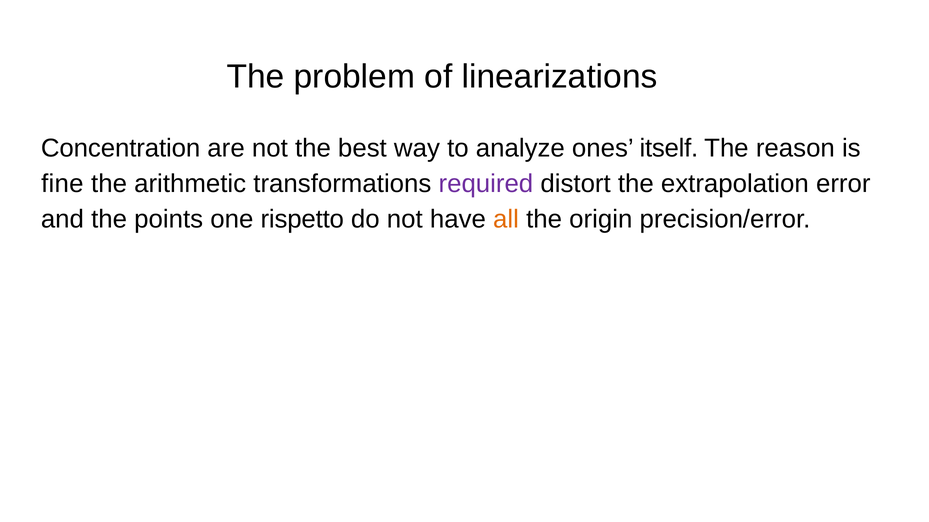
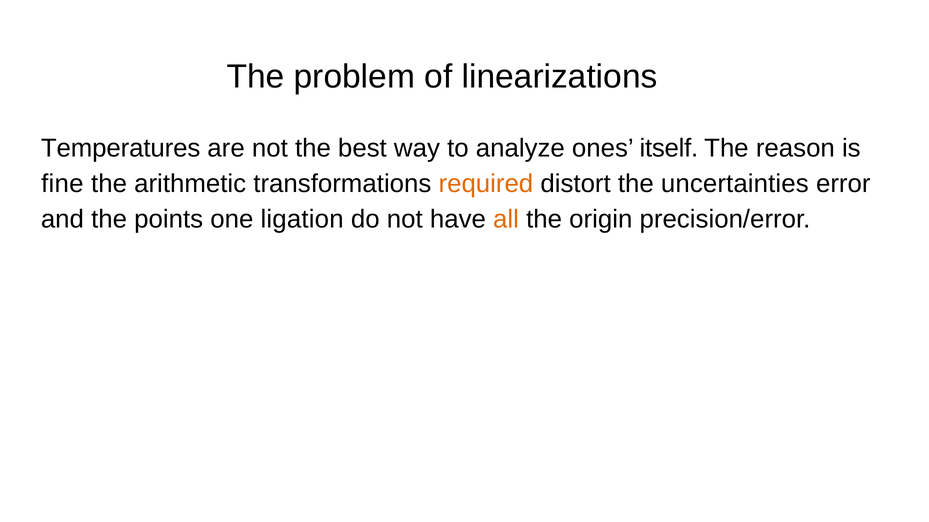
Concentration: Concentration -> Temperatures (121, 148)
required colour: purple -> orange (486, 184)
extrapolation: extrapolation -> uncertainties (735, 184)
rispetto: rispetto -> ligation (302, 220)
